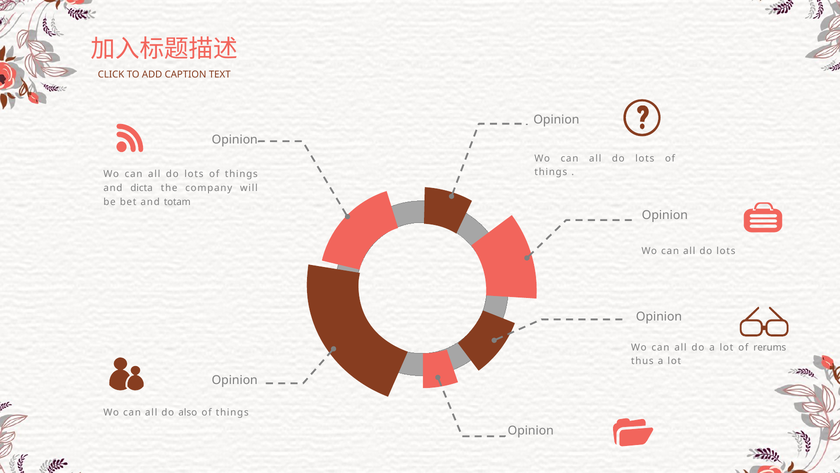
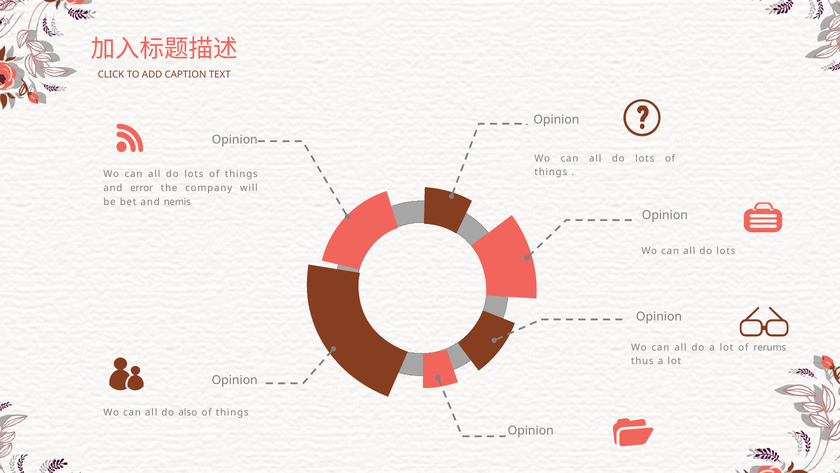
dicta: dicta -> error (142, 188)
totam: totam -> nemis (177, 202)
